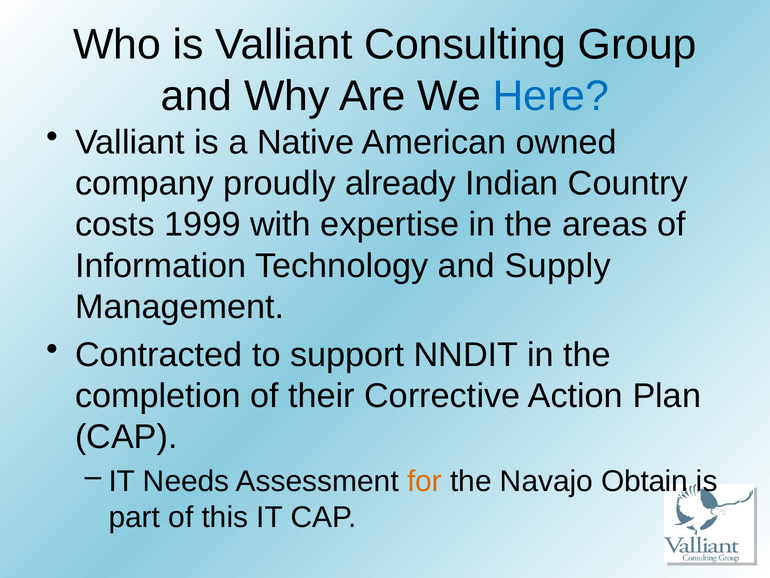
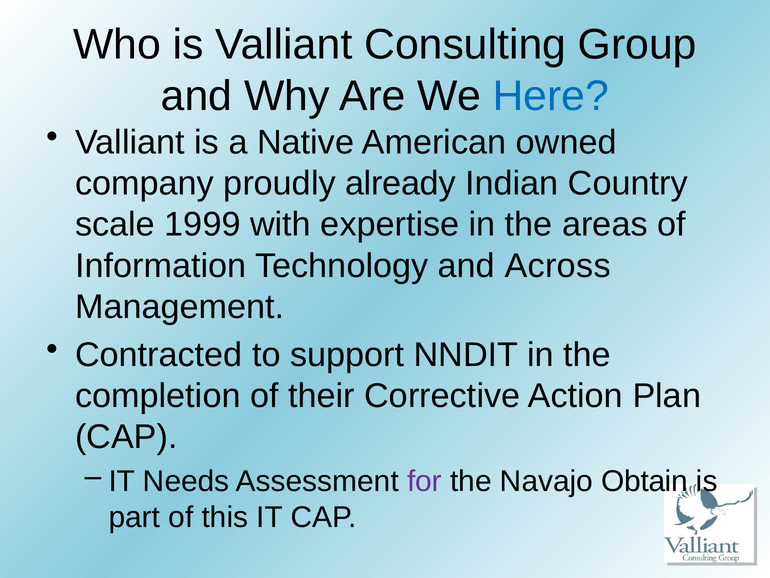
costs: costs -> scale (115, 224)
Supply: Supply -> Across (558, 266)
for colour: orange -> purple (424, 481)
